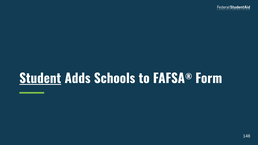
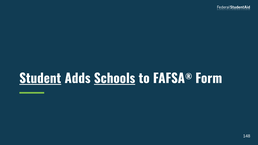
Schools underline: none -> present (115, 79)
